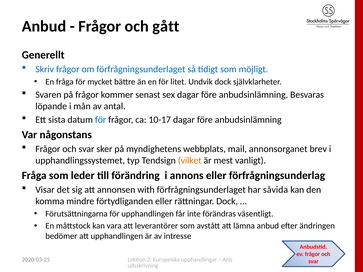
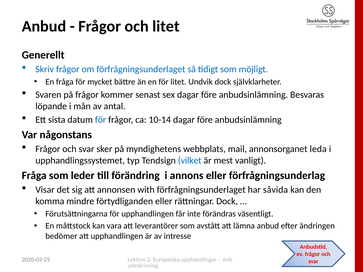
och gått: gått -> litet (166, 26)
10-17: 10-17 -> 10-14 (160, 120)
brev: brev -> leda (318, 149)
vilket colour: orange -> blue (190, 161)
